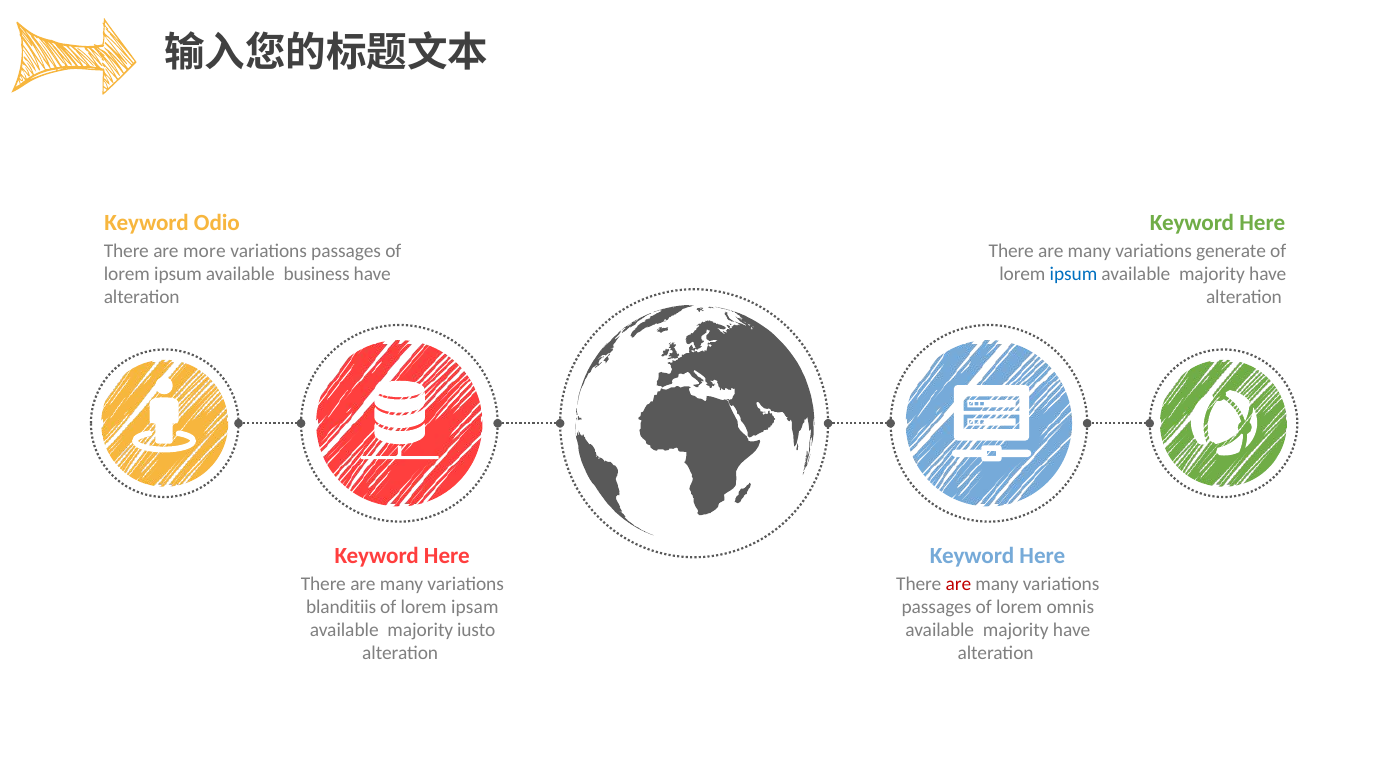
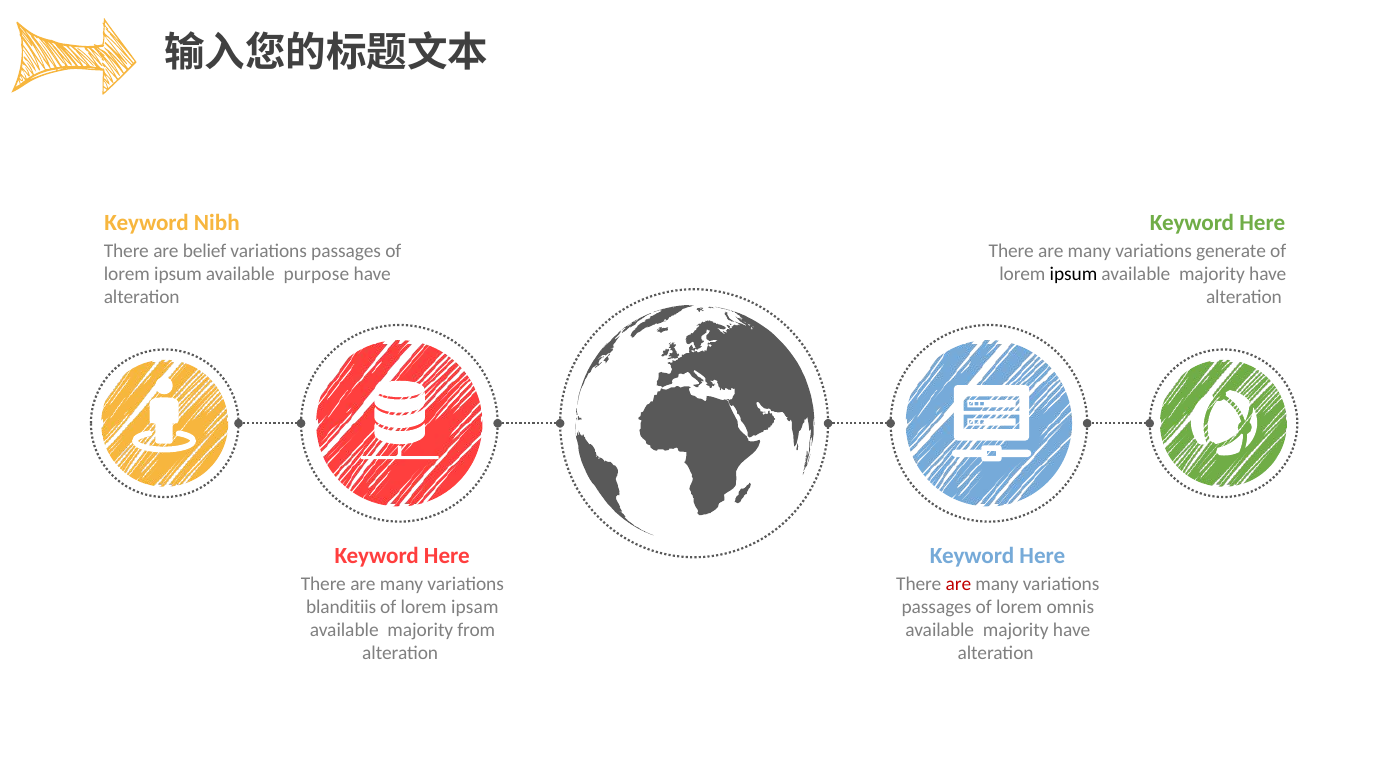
Odio: Odio -> Nibh (217, 223)
more: more -> belief (205, 251)
business: business -> purpose (316, 274)
ipsum colour: blue -> black (1074, 274)
iusto: iusto -> from (476, 630)
